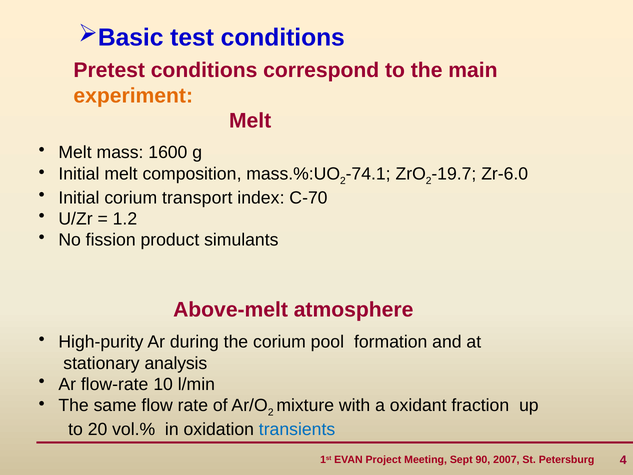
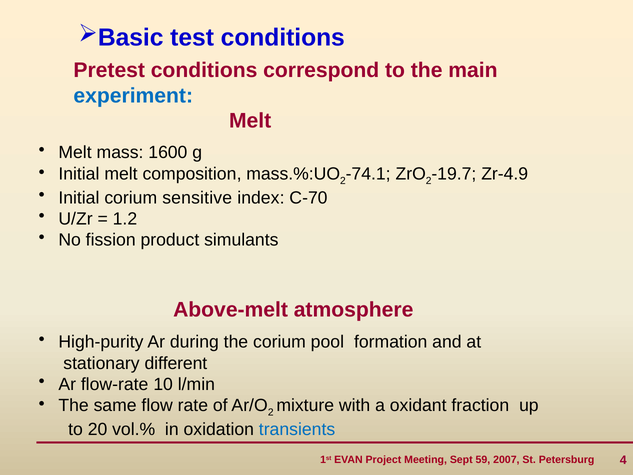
experiment colour: orange -> blue (133, 96)
Zr-6.0: Zr-6.0 -> Zr-4.9 (505, 174)
transport: transport -> sensitive (197, 198)
analysis: analysis -> different (176, 363)
90: 90 -> 59 (483, 460)
